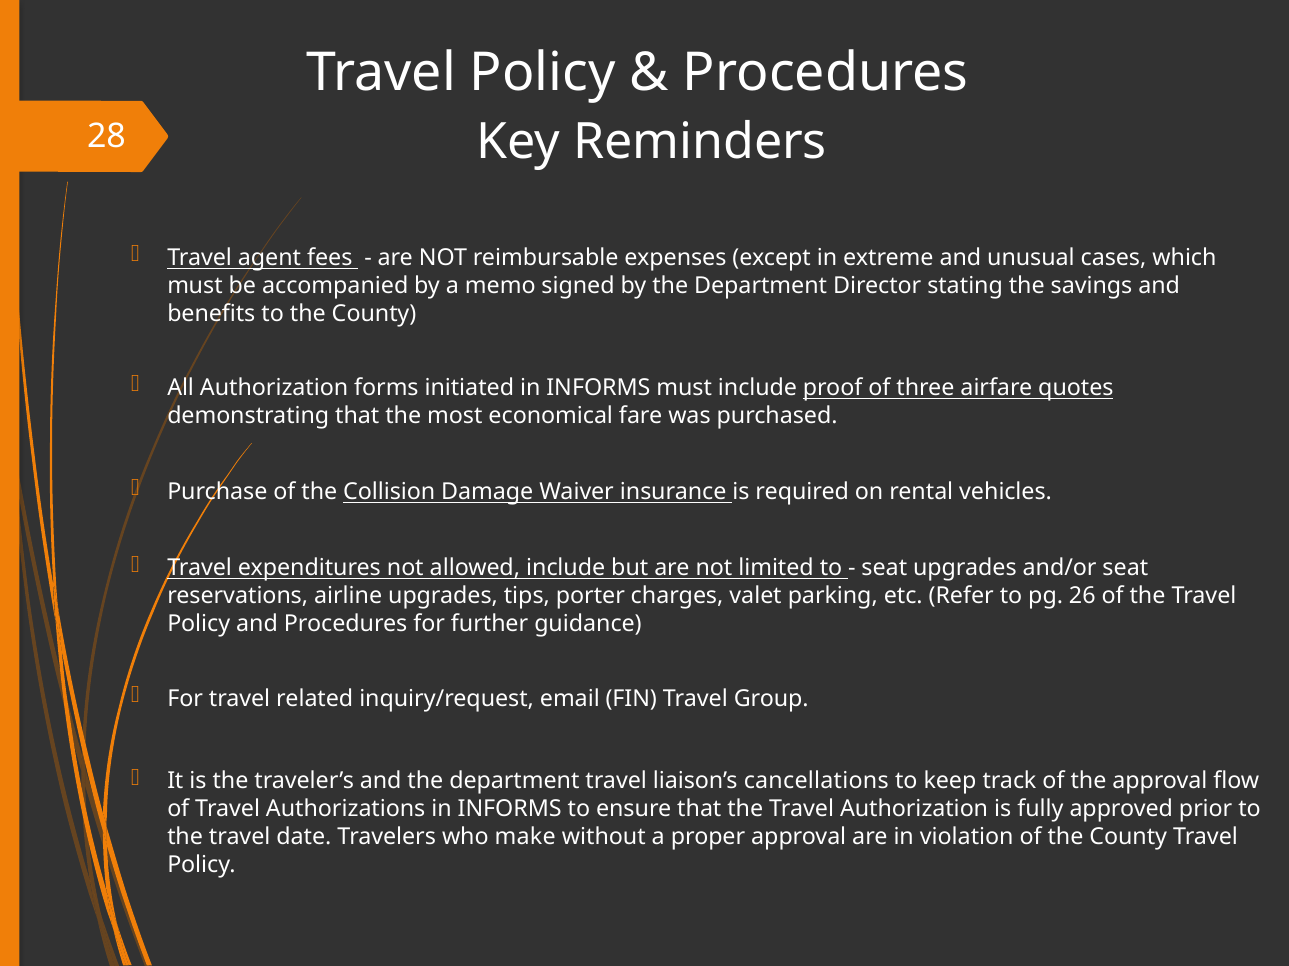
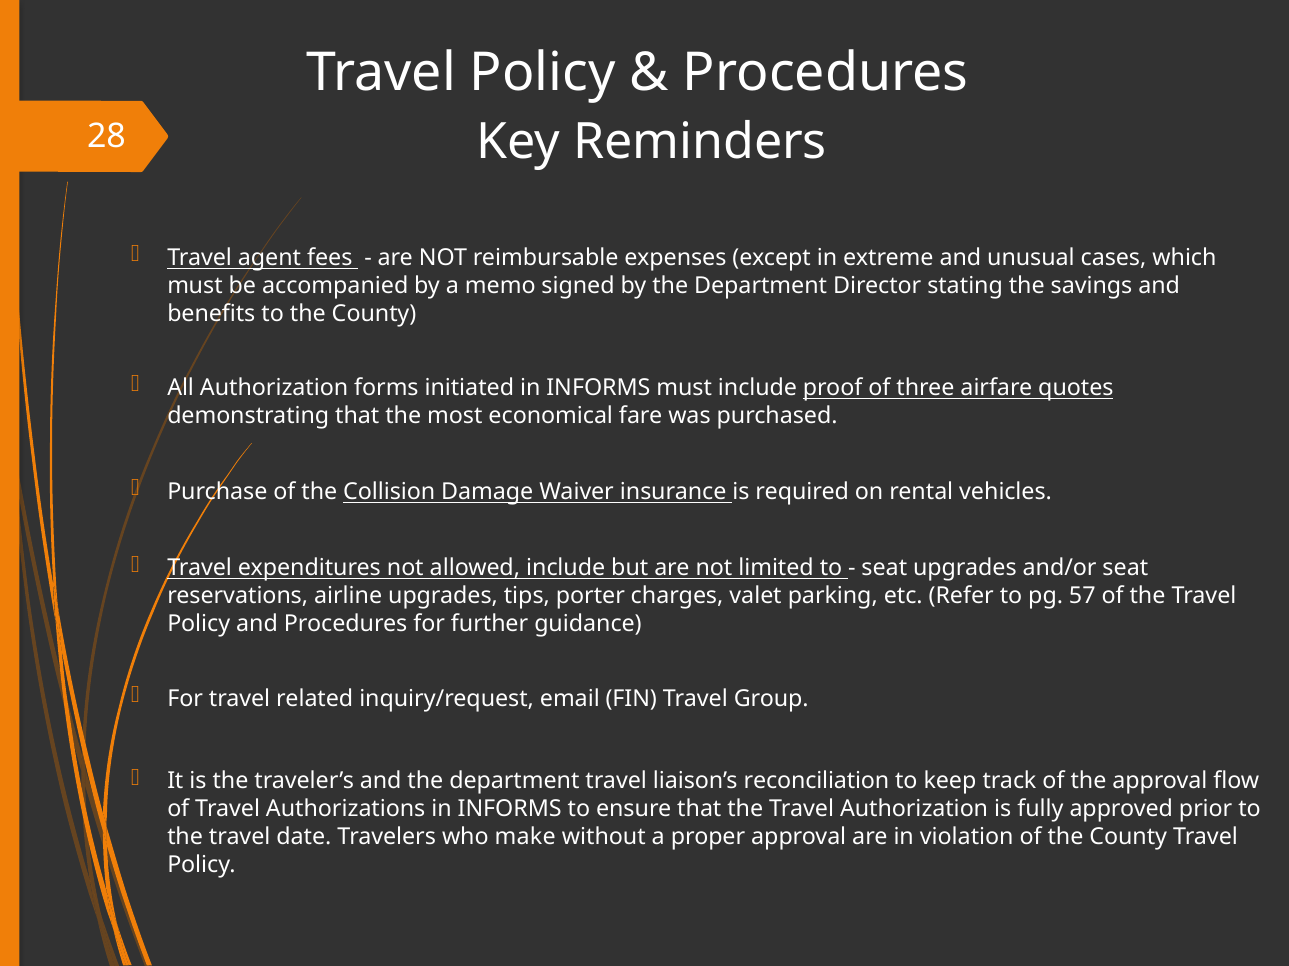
26: 26 -> 57 (1082, 597)
cancellations: cancellations -> reconciliation (816, 782)
